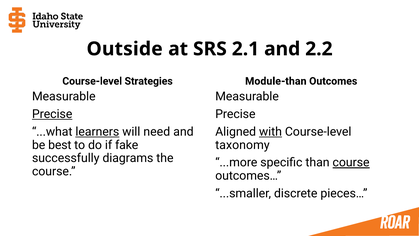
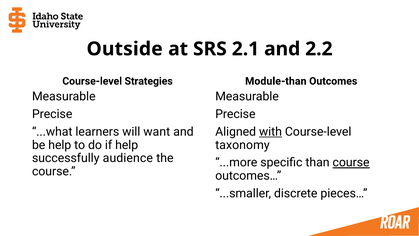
Precise underline: present -> none (52, 114)
learners underline: present -> none (97, 132)
need: need -> want (157, 132)
be best: best -> help (60, 145)
if fake: fake -> help (127, 145)
diagrams: diagrams -> audience (128, 158)
